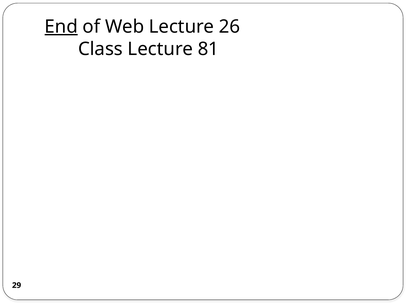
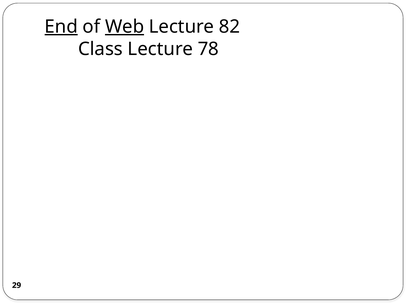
Web underline: none -> present (125, 27)
26: 26 -> 82 (229, 27)
81: 81 -> 78 (208, 49)
